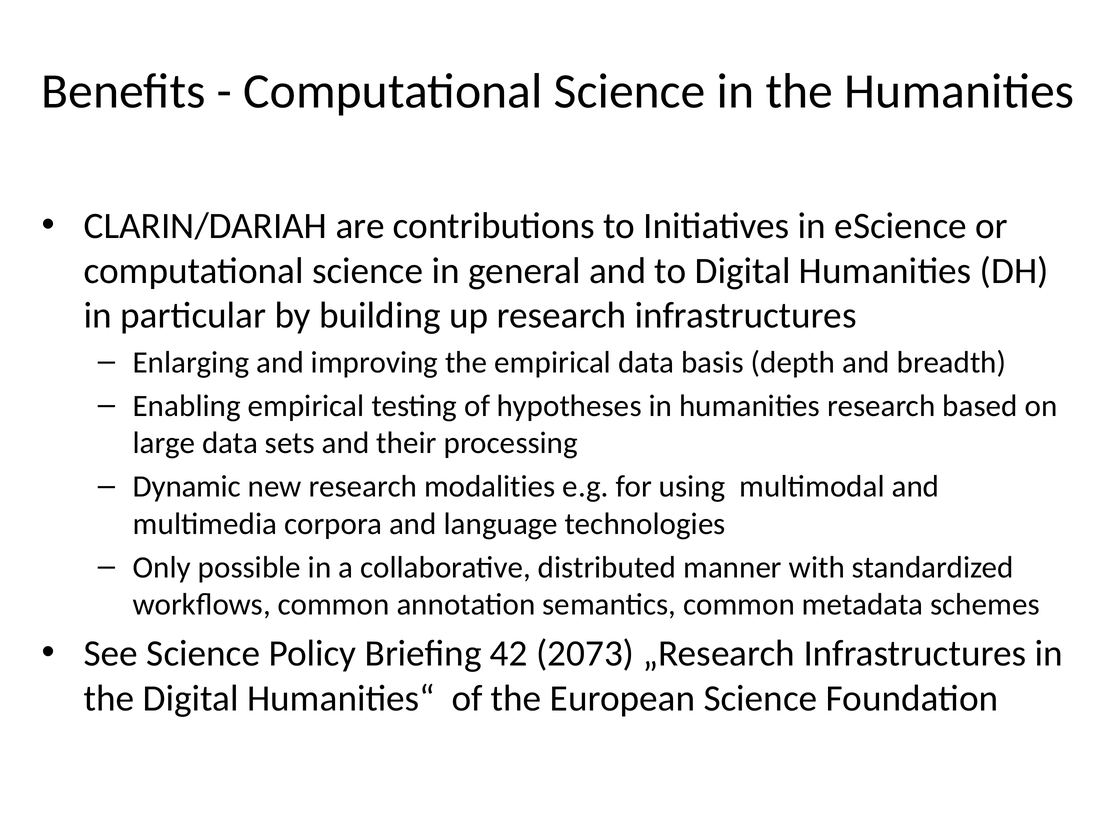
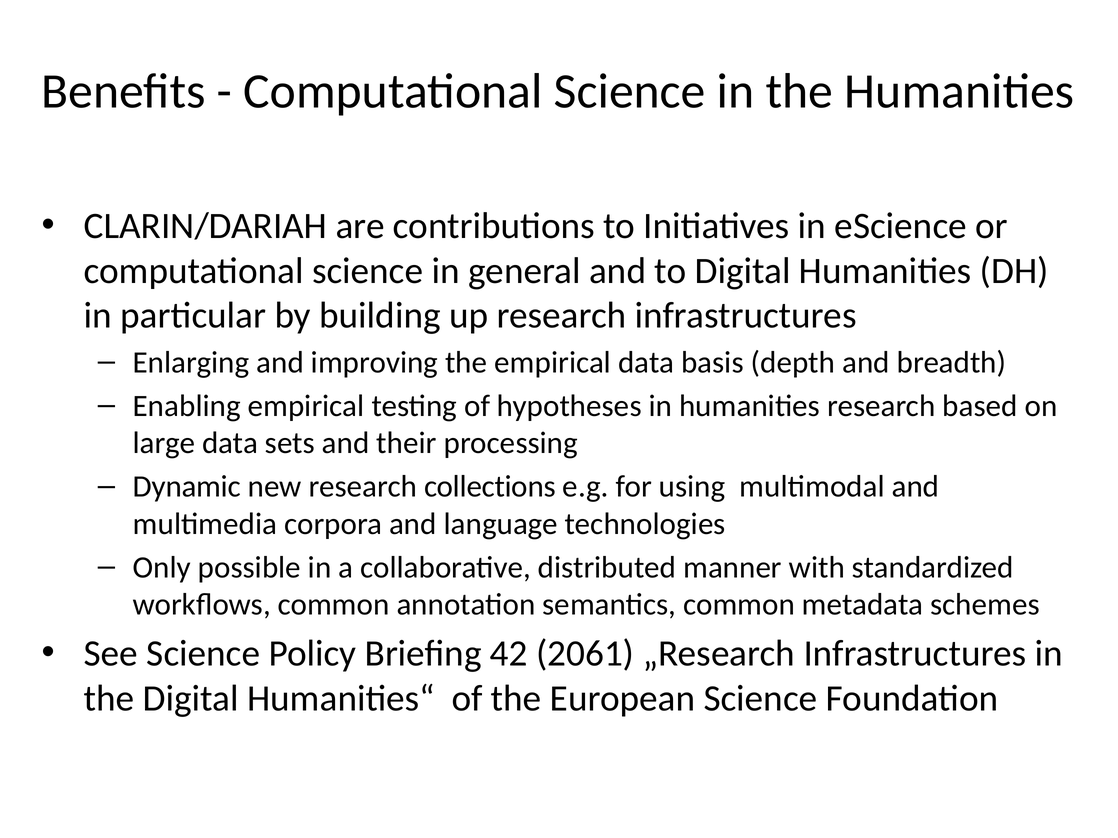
modalities: modalities -> collections (490, 487)
2073: 2073 -> 2061 (585, 654)
